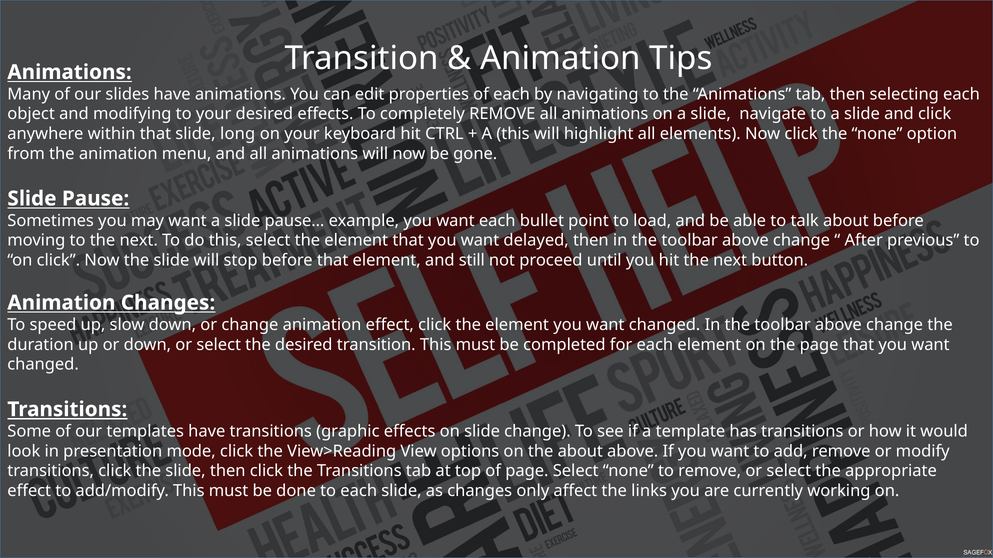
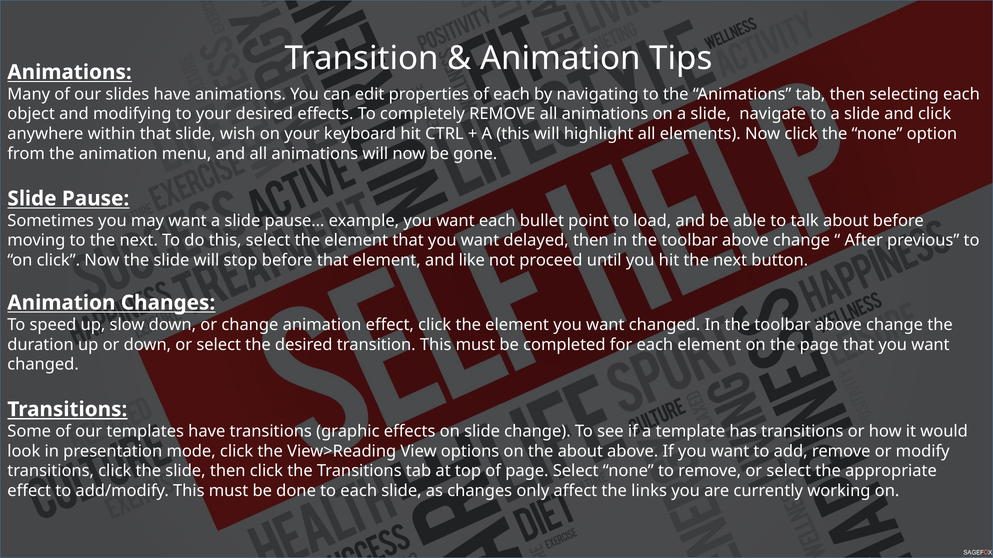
long: long -> wish (238, 134)
still: still -> like (472, 261)
